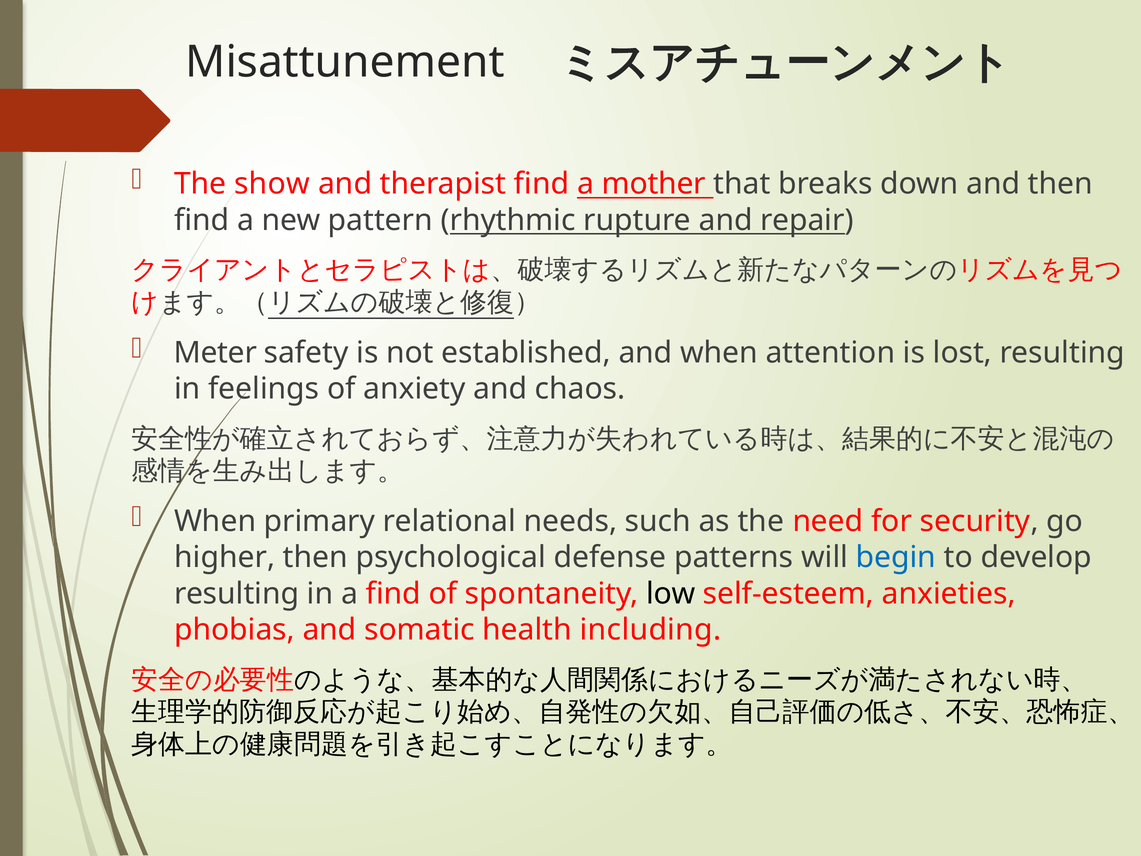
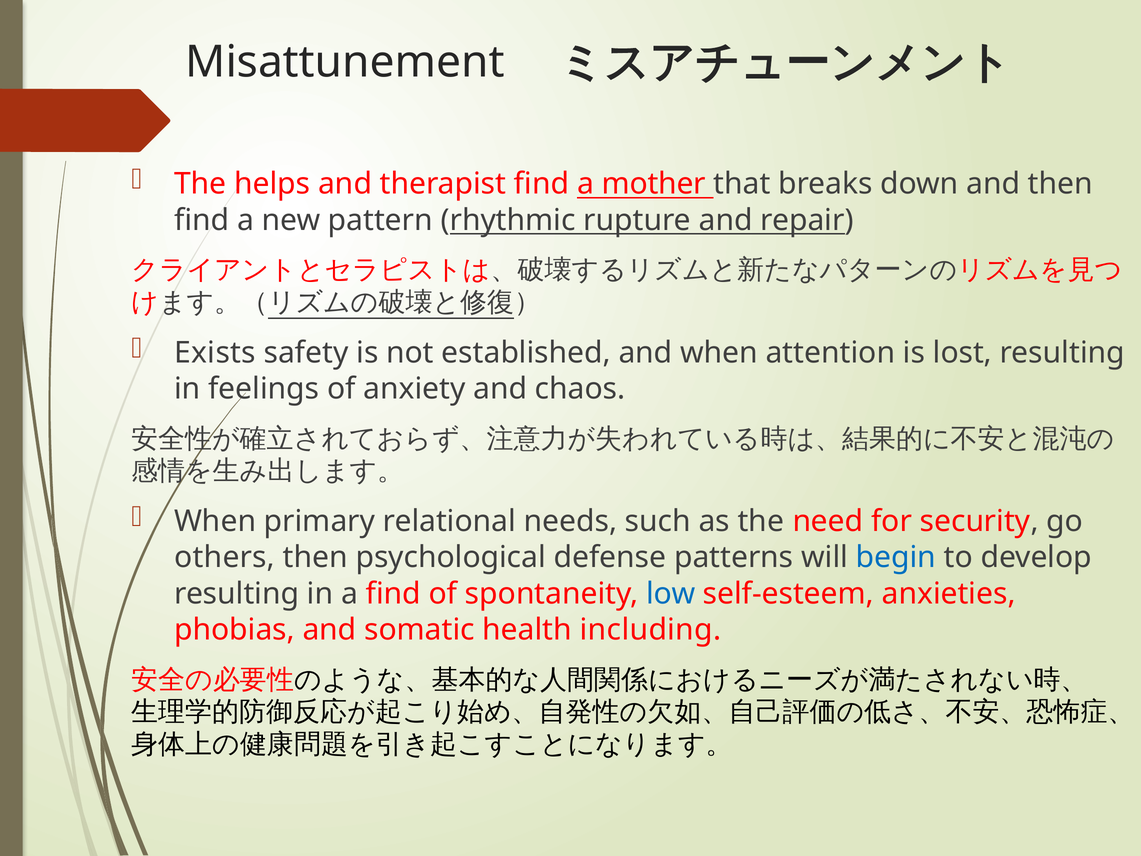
show: show -> helps (272, 184)
Meter: Meter -> Exists (215, 353)
higher: higher -> others (225, 557)
low colour: black -> blue (671, 593)
